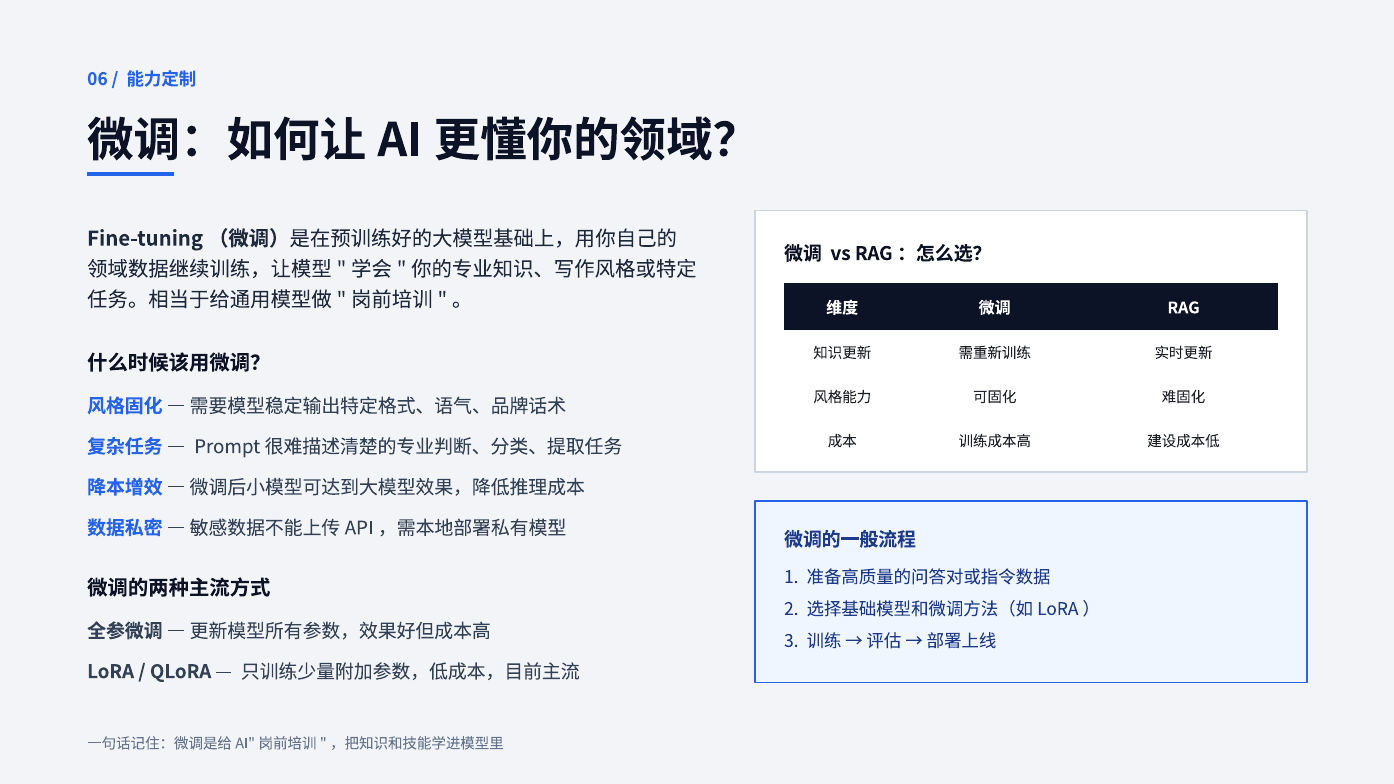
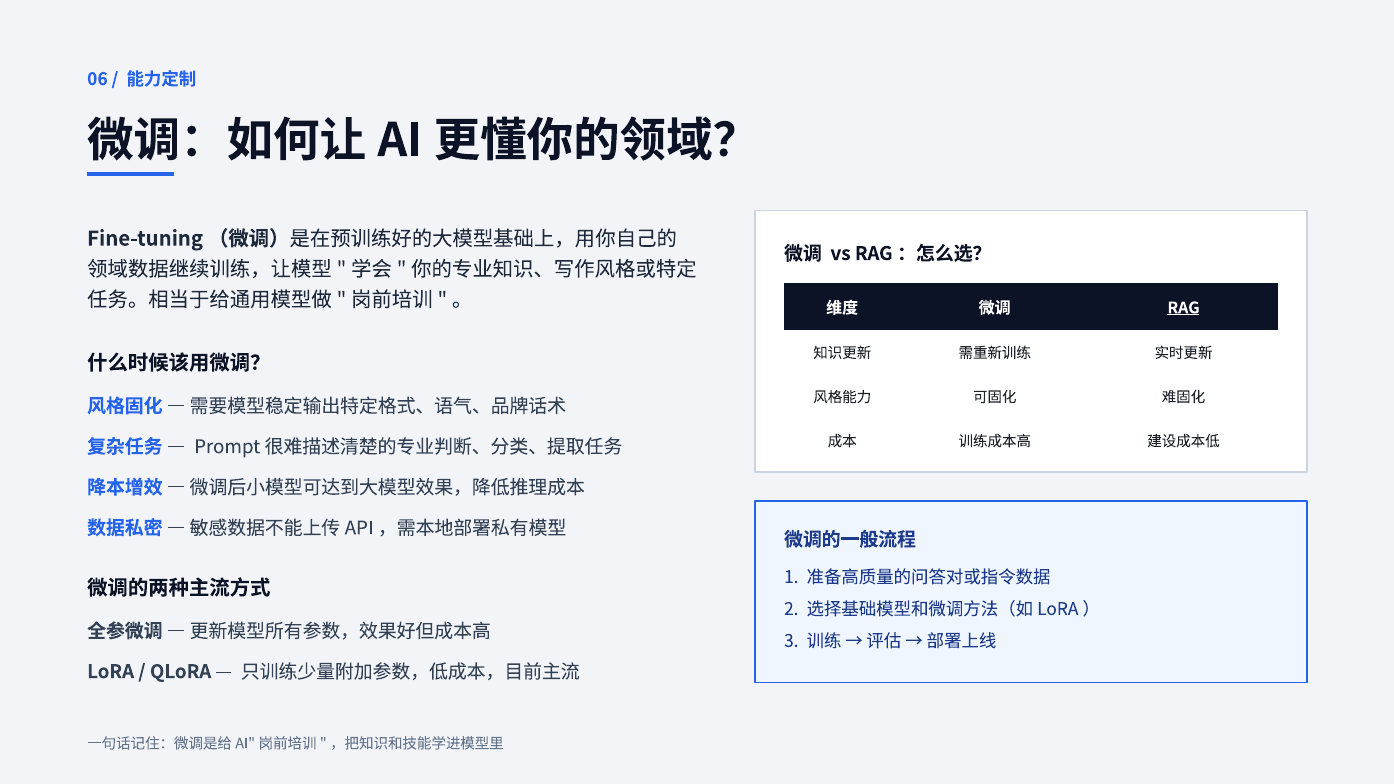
RAG underline: none -> present (1184, 308)
